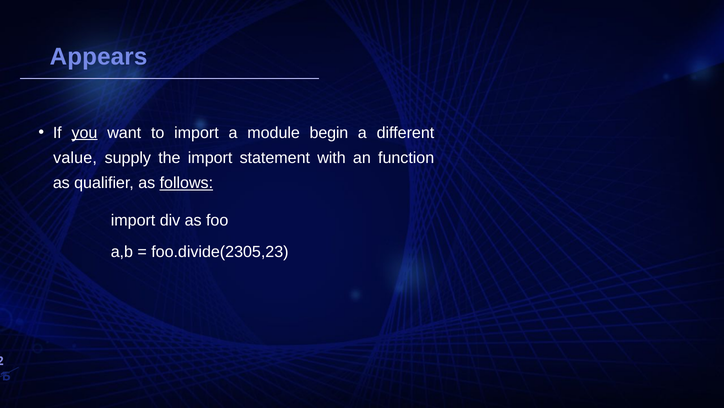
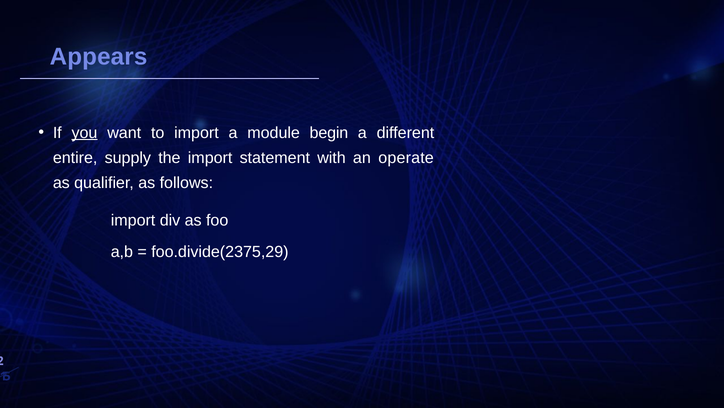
value: value -> entire (75, 158)
function: function -> operate (406, 158)
follows underline: present -> none (186, 183)
foo.divide(2305,23: foo.divide(2305,23 -> foo.divide(2375,29 (220, 251)
